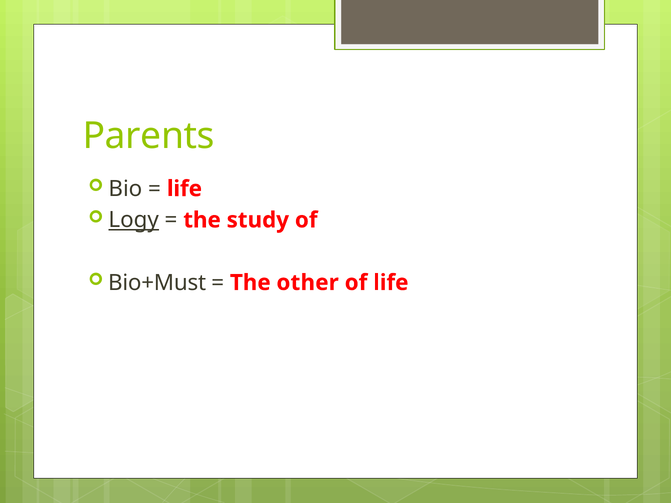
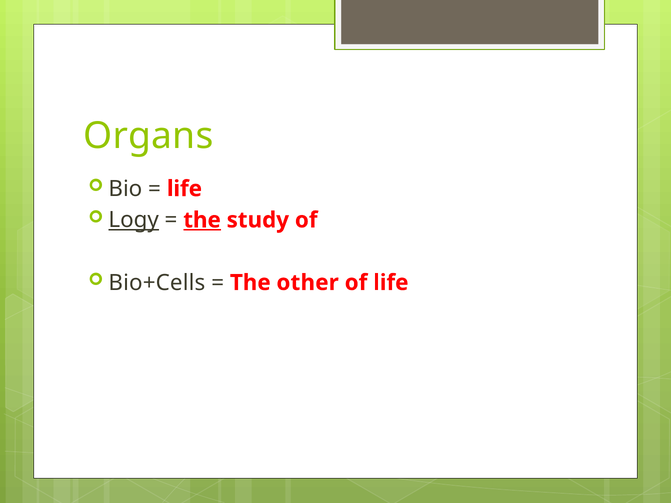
Parents: Parents -> Organs (148, 136)
the underline: none -> present (202, 220)
Bio+Must: Bio+Must -> Bio+Cells (157, 283)
